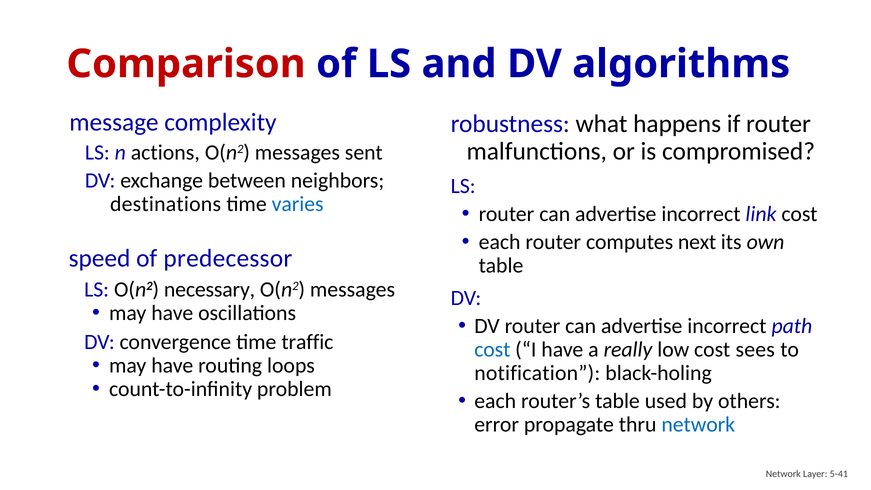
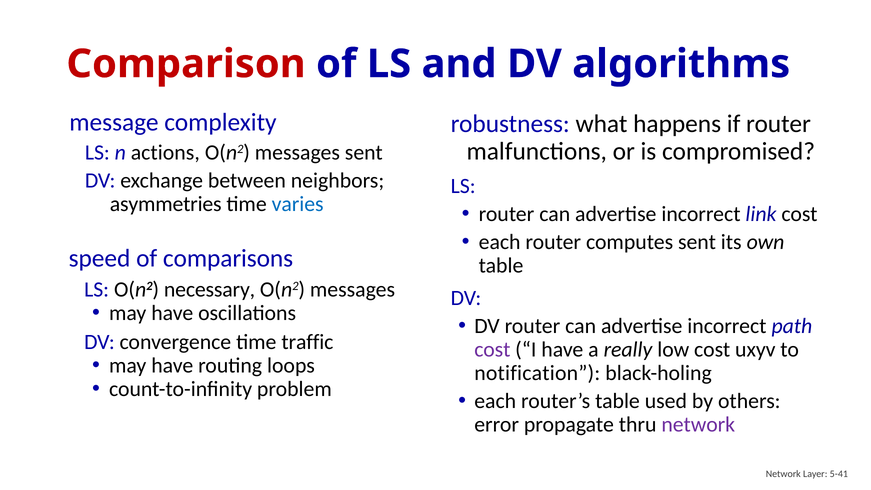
destinations: destinations -> asymmetries (166, 204)
computes next: next -> sent (697, 242)
predecessor: predecessor -> comparisons (228, 258)
cost colour: blue -> purple (492, 350)
sees: sees -> uxyv (755, 350)
network colour: blue -> purple (698, 425)
